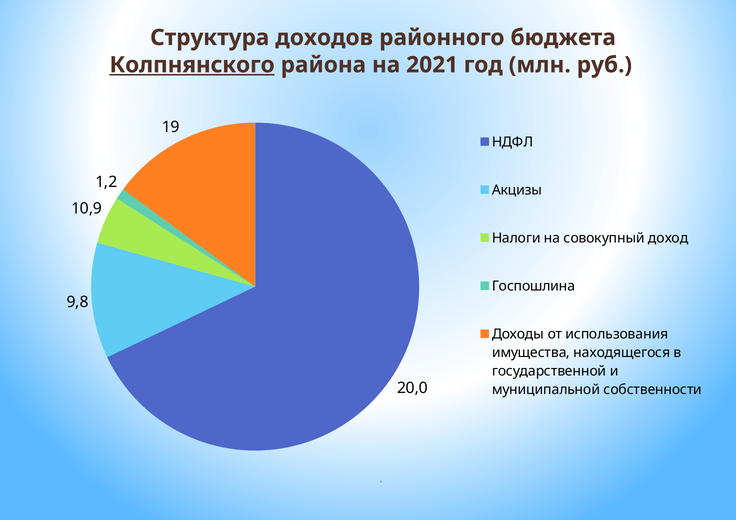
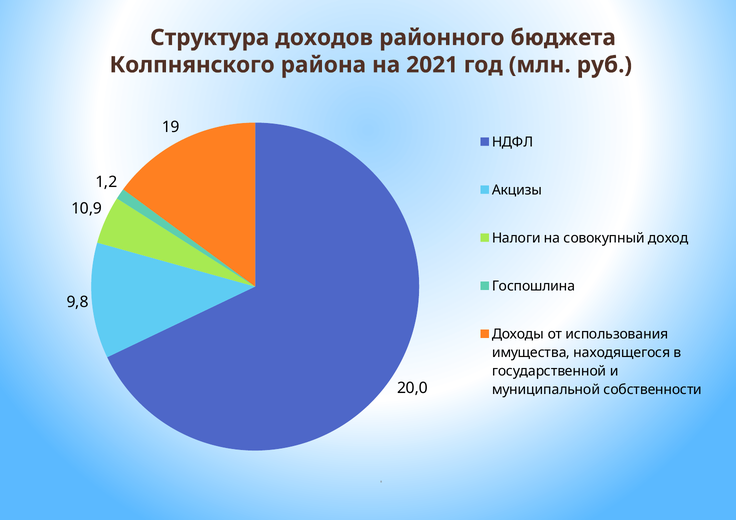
Колпнянского underline: present -> none (192, 65)
